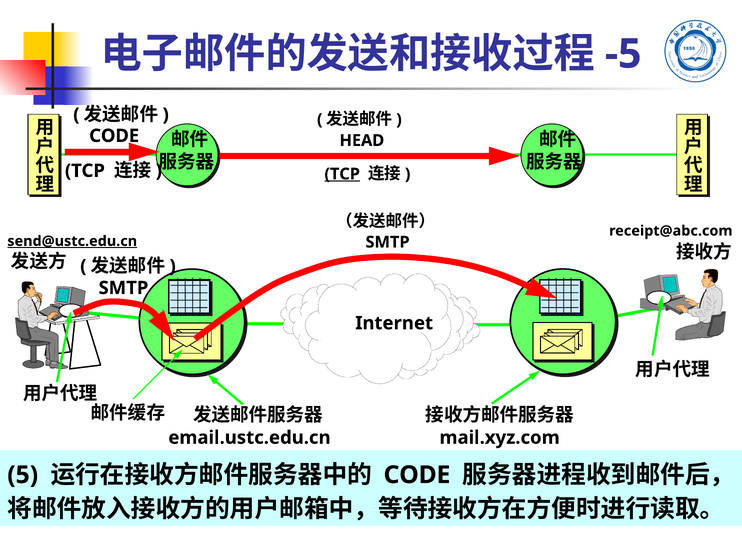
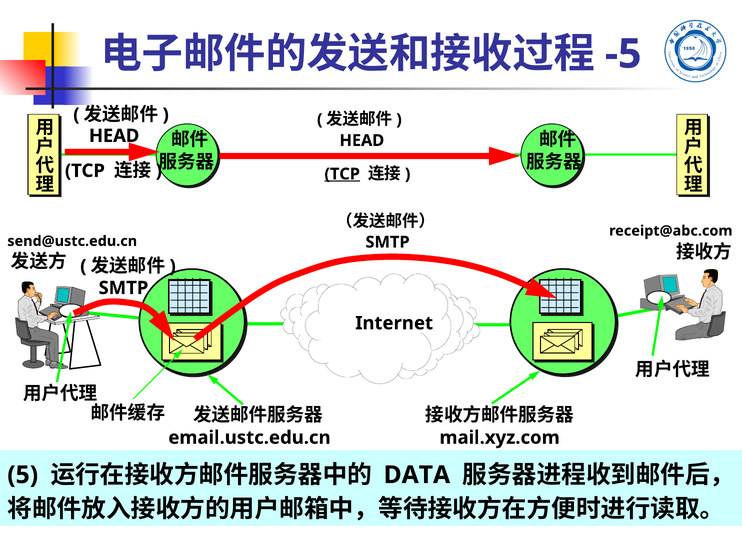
CODE: CODE -> HEAD (114, 136)
send@ustc.edu.cn underline: present -> none (72, 241)
CODE: CODE -> DATA (417, 474)
